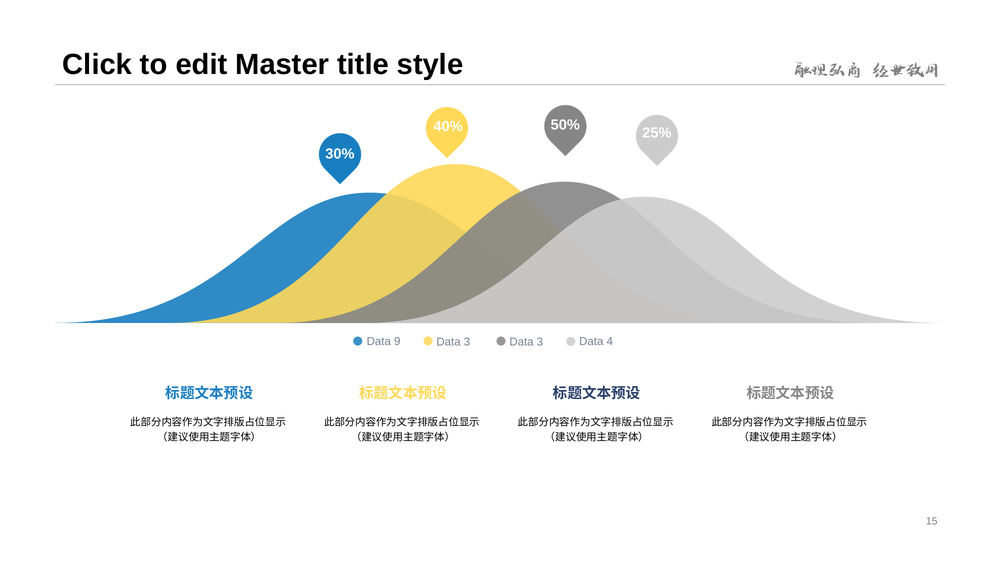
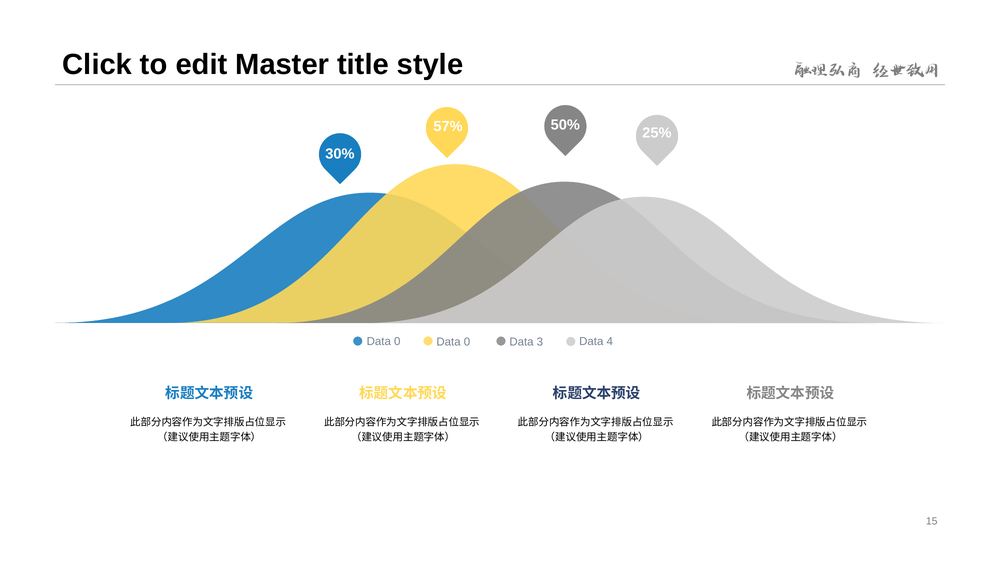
40%: 40% -> 57% (448, 126)
9: 9 -> 0 (397, 341)
3: 3 -> 0 (467, 342)
